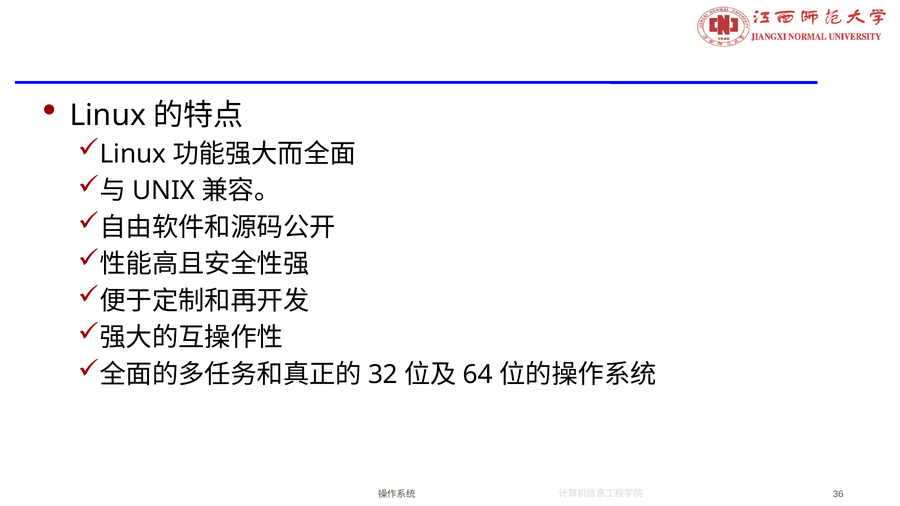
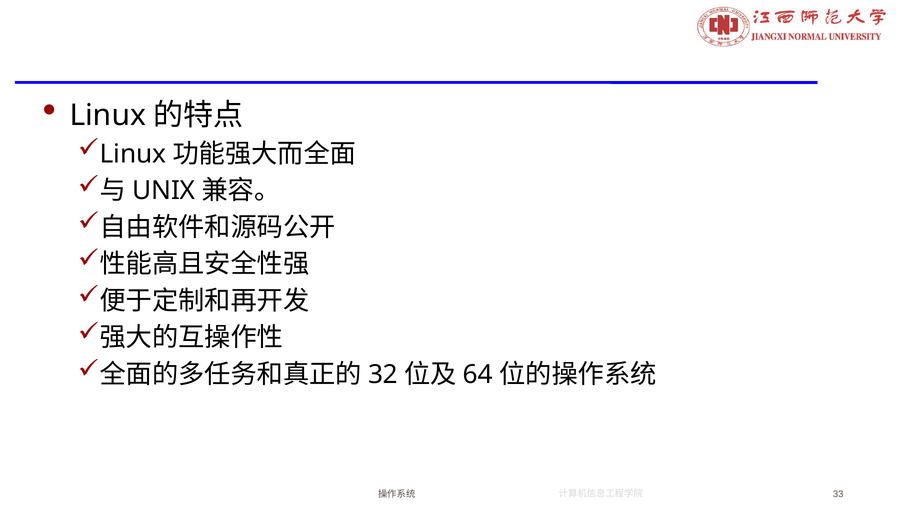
36: 36 -> 33 (838, 495)
